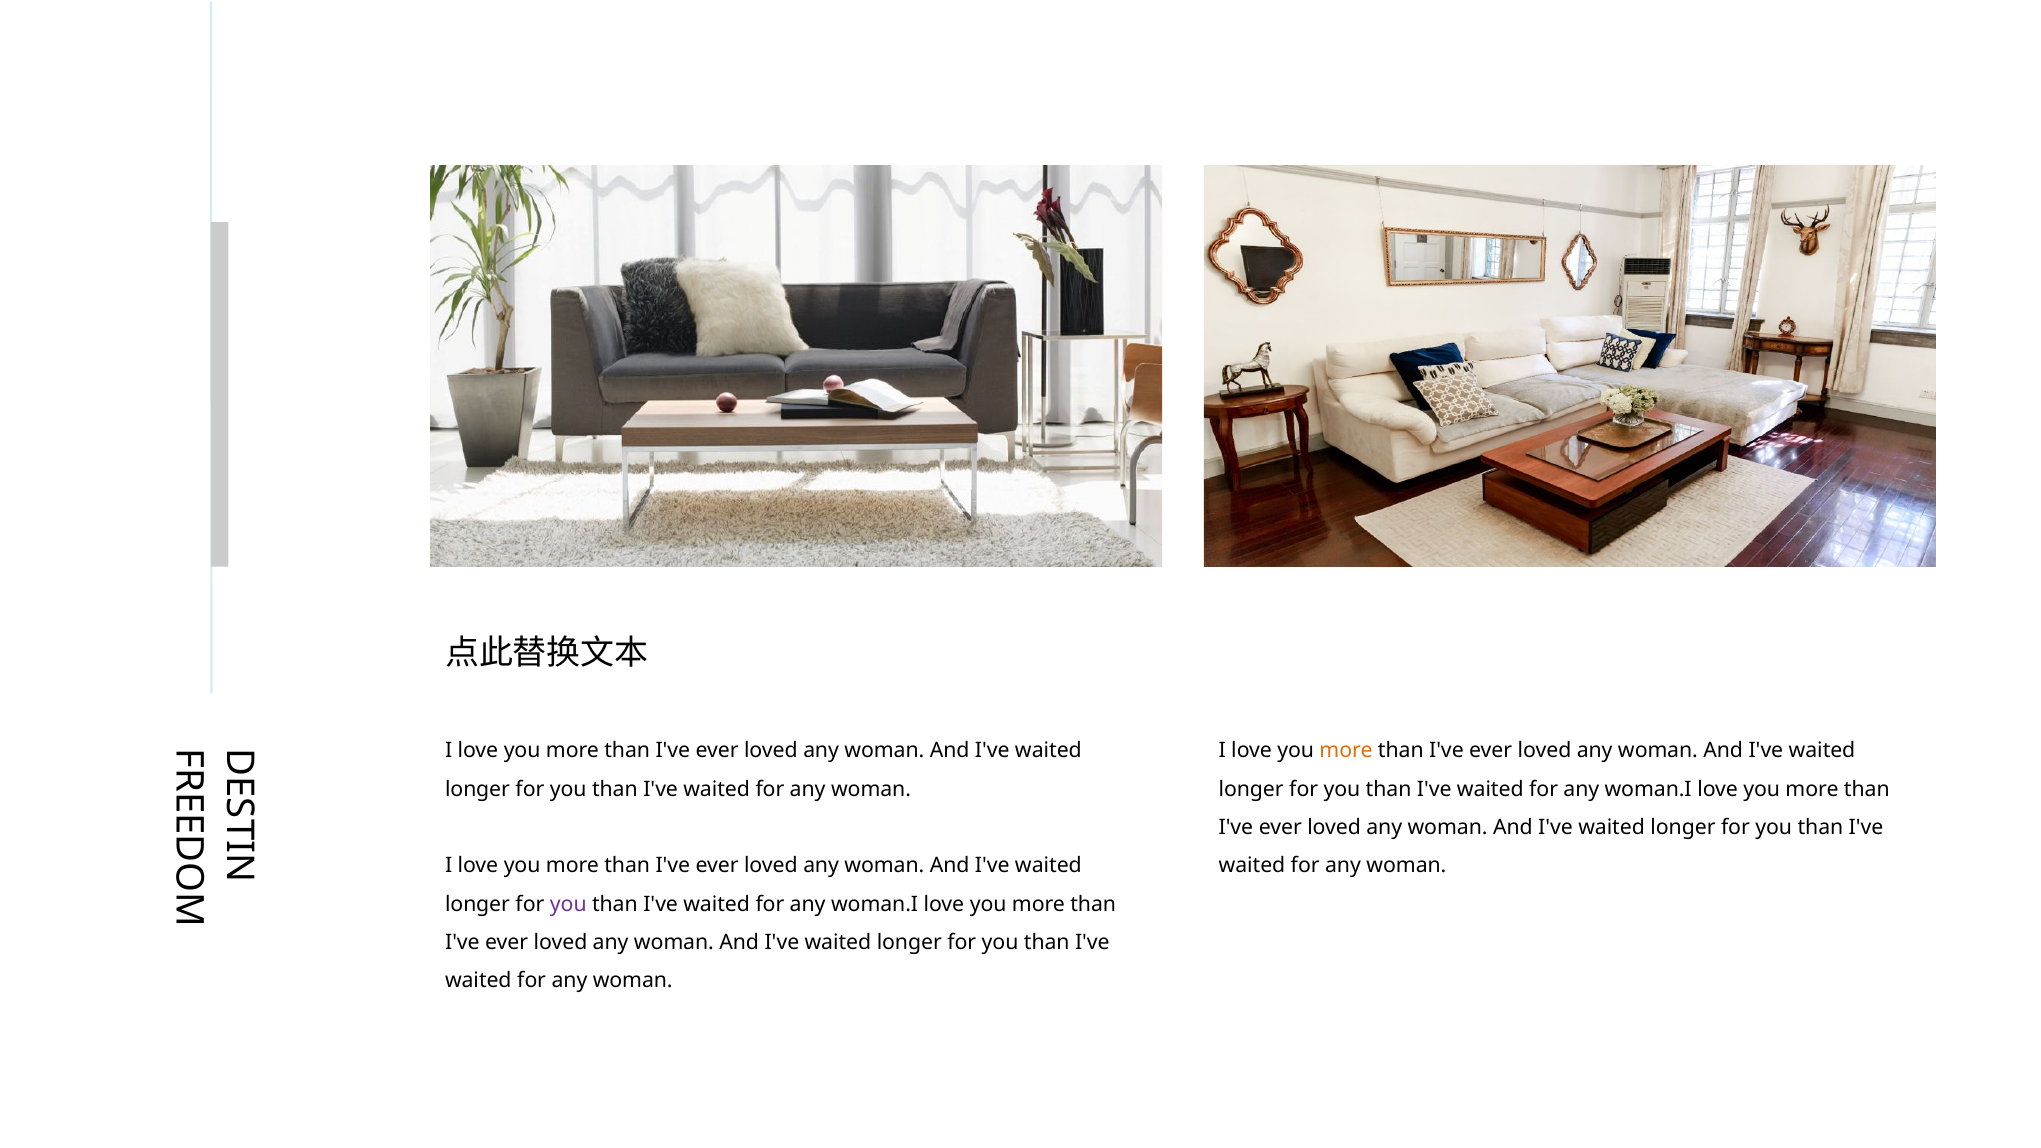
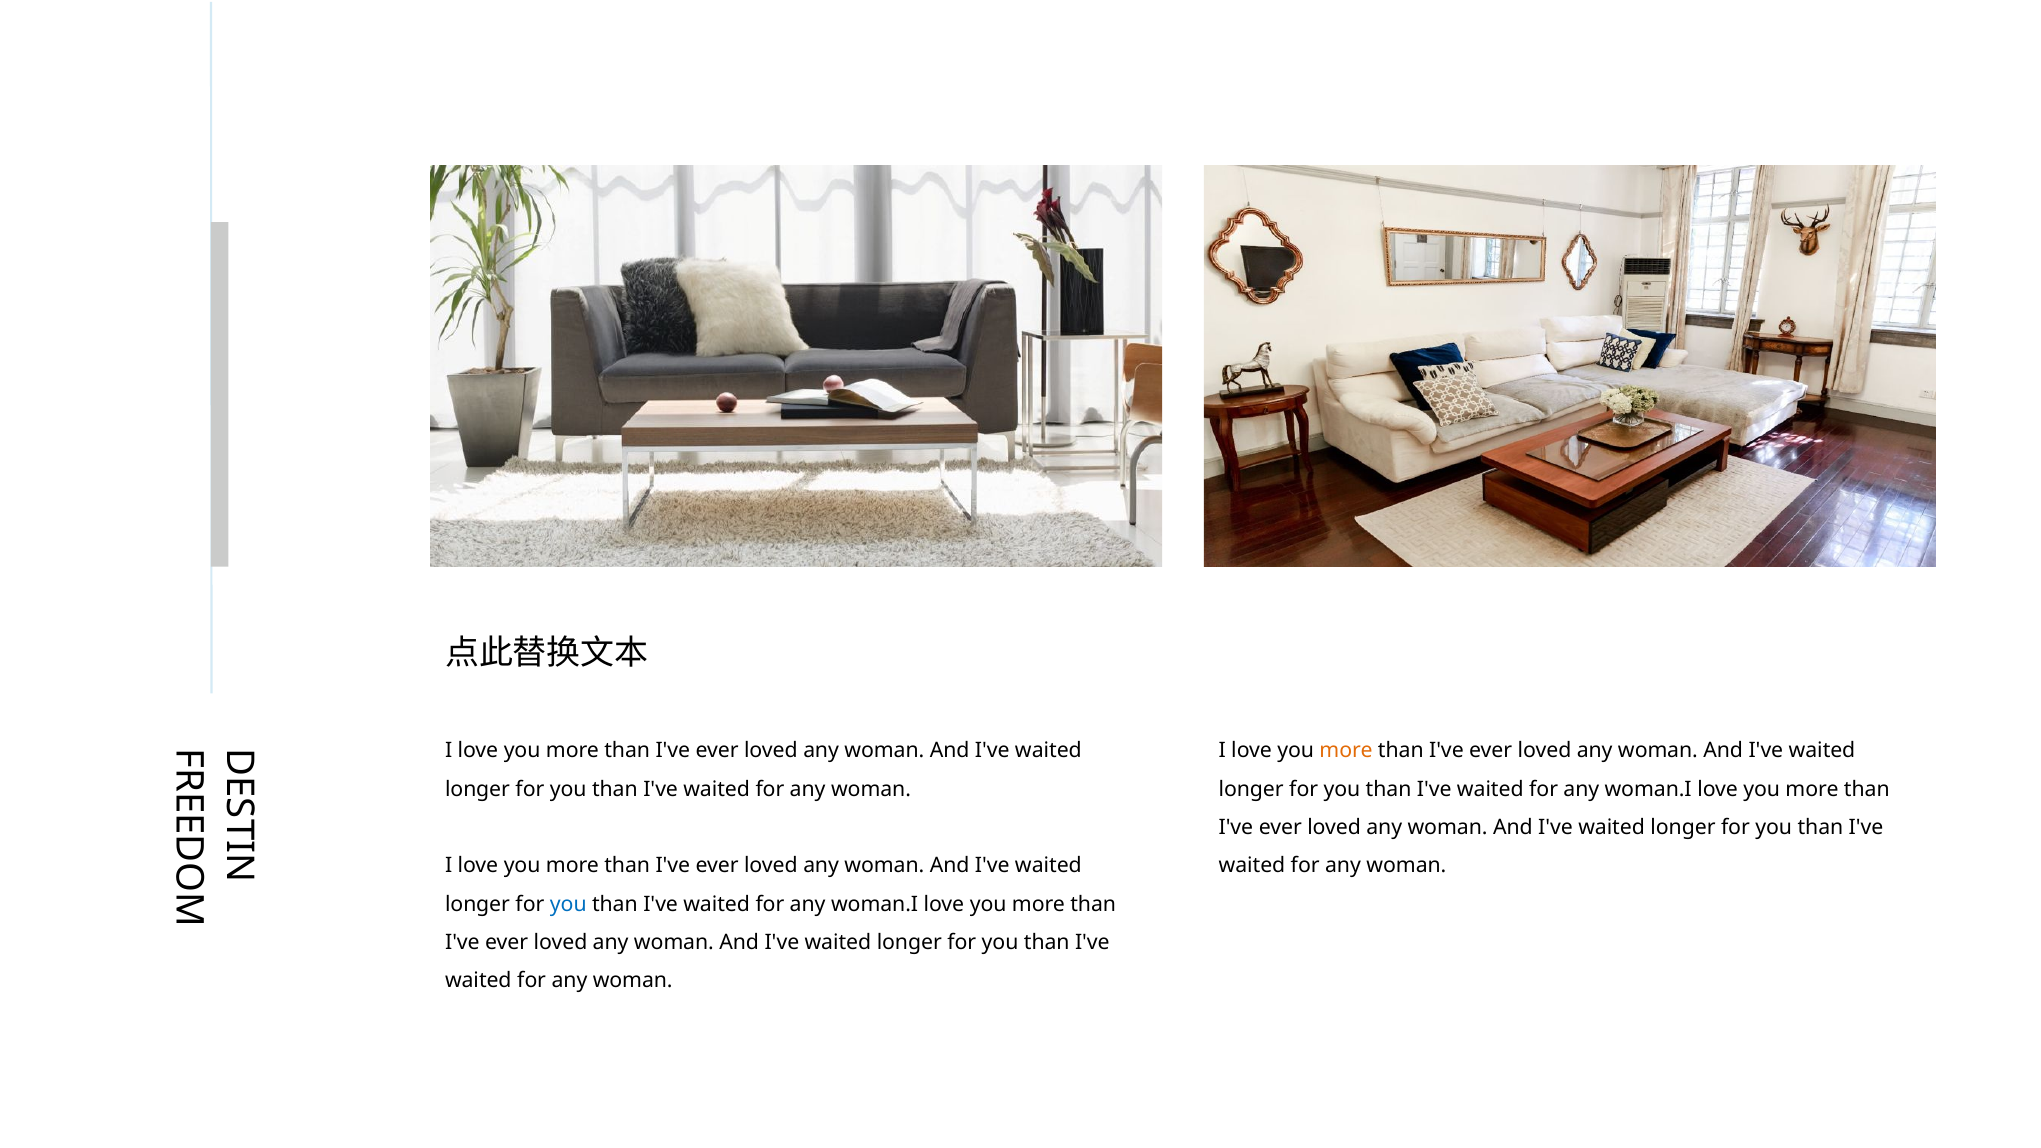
you colour: purple -> blue (568, 904)
